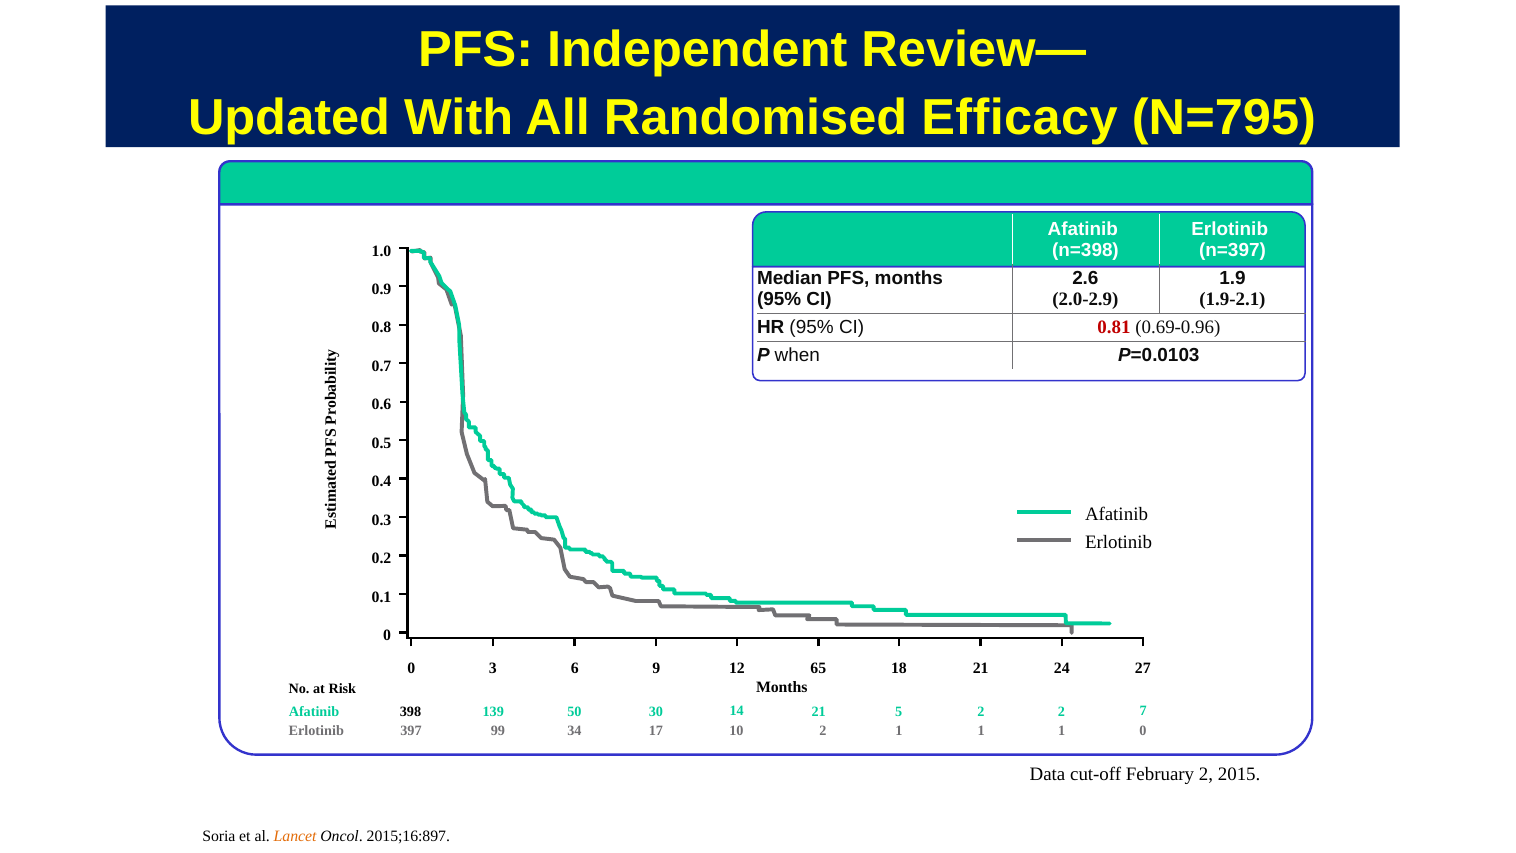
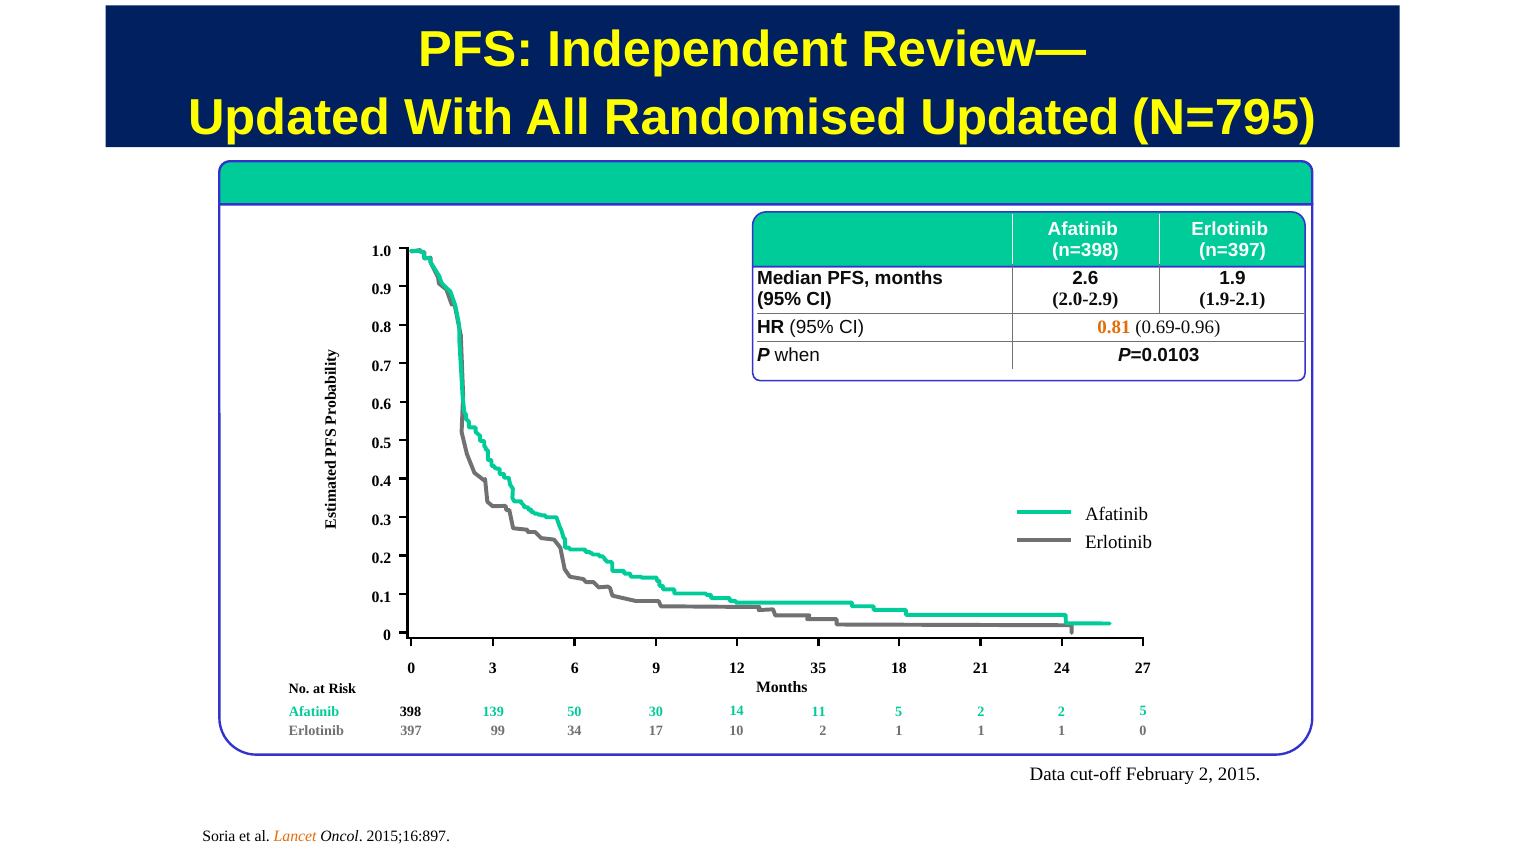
Randomised Efficacy: Efficacy -> Updated (1020, 117)
0.81 colour: red -> orange (1114, 327)
65: 65 -> 35 (818, 668)
14 21: 21 -> 11 (819, 711)
2 7: 7 -> 5 (1143, 711)
